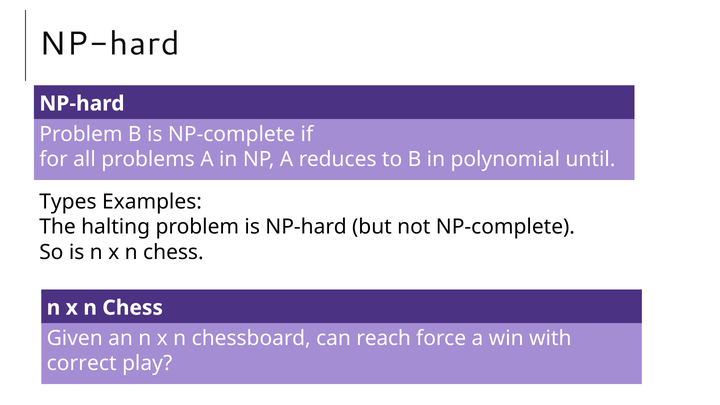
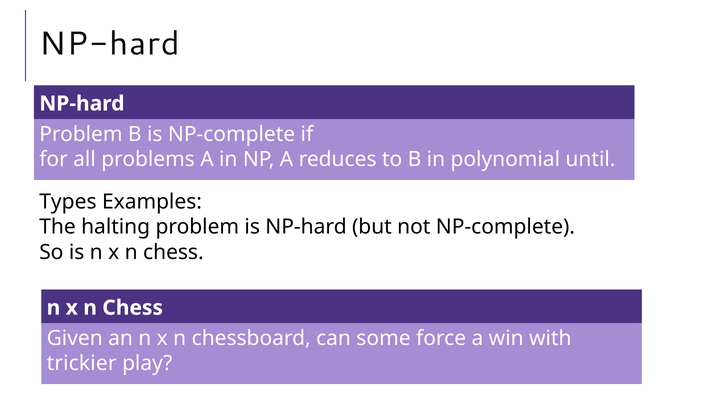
reach: reach -> some (384, 338)
correct: correct -> trickier (82, 363)
